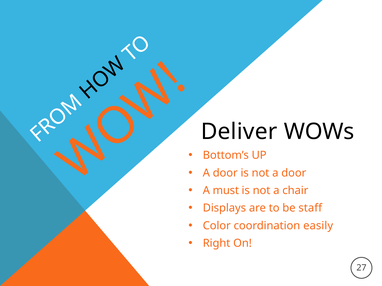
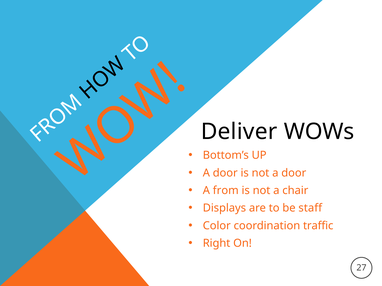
must: must -> from (226, 191)
easily: easily -> traffic (318, 226)
